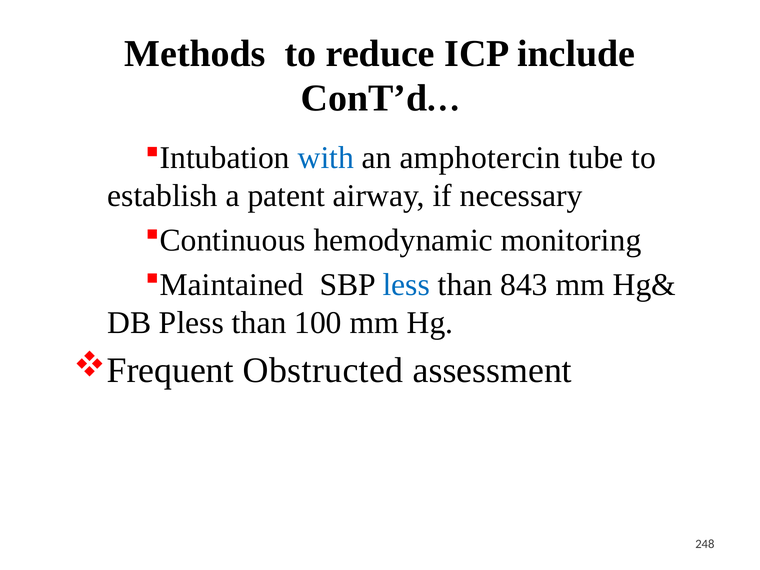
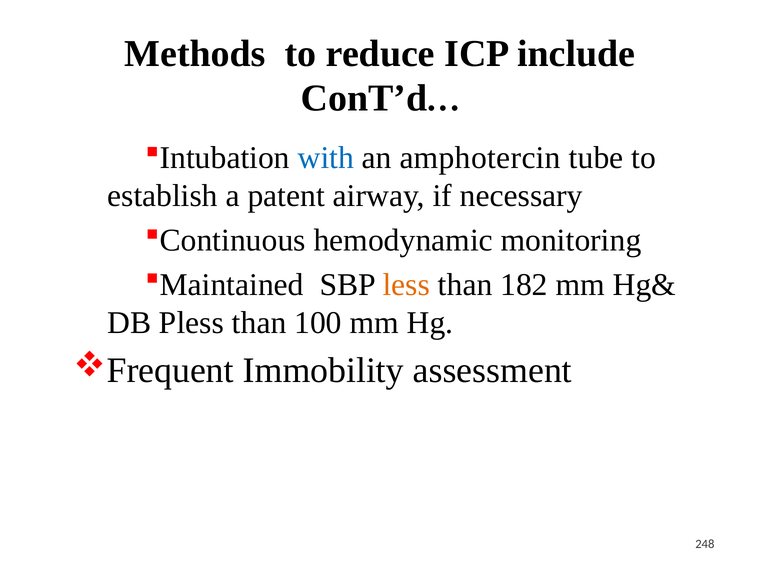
less colour: blue -> orange (406, 285)
843: 843 -> 182 (524, 285)
Obstructed: Obstructed -> Immobility (323, 371)
